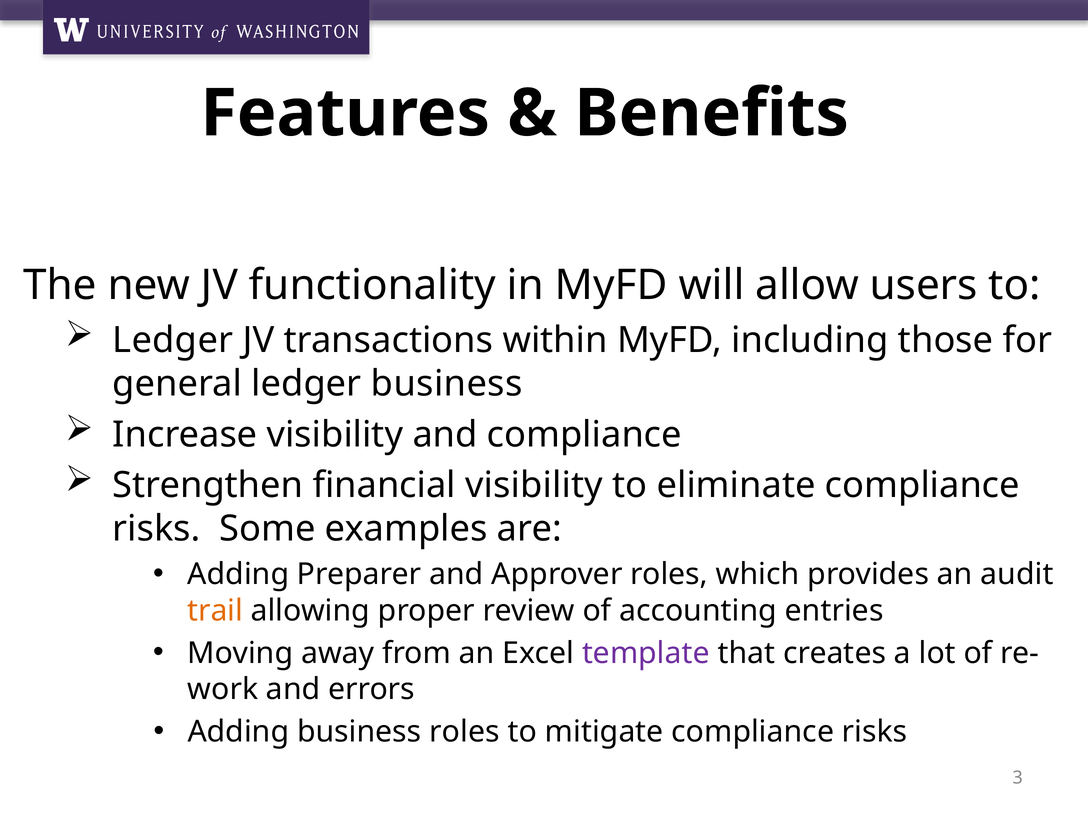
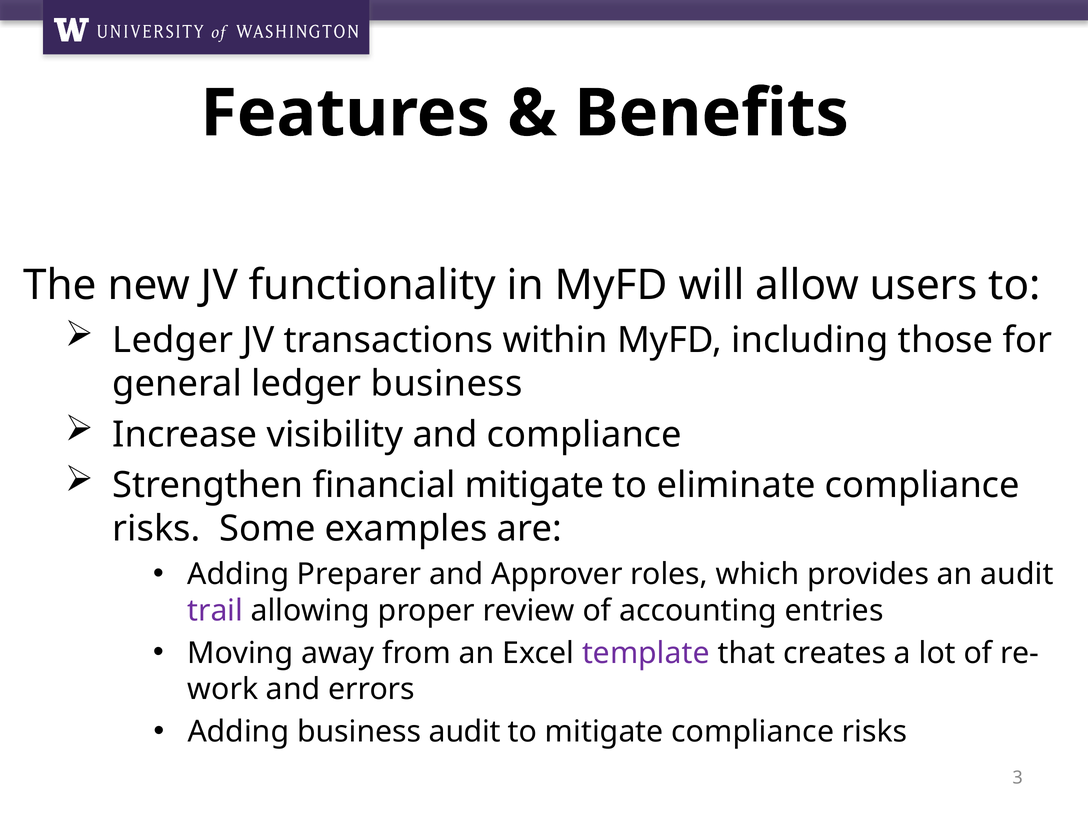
financial visibility: visibility -> mitigate (534, 485)
trail colour: orange -> purple (215, 611)
business roles: roles -> audit (465, 732)
